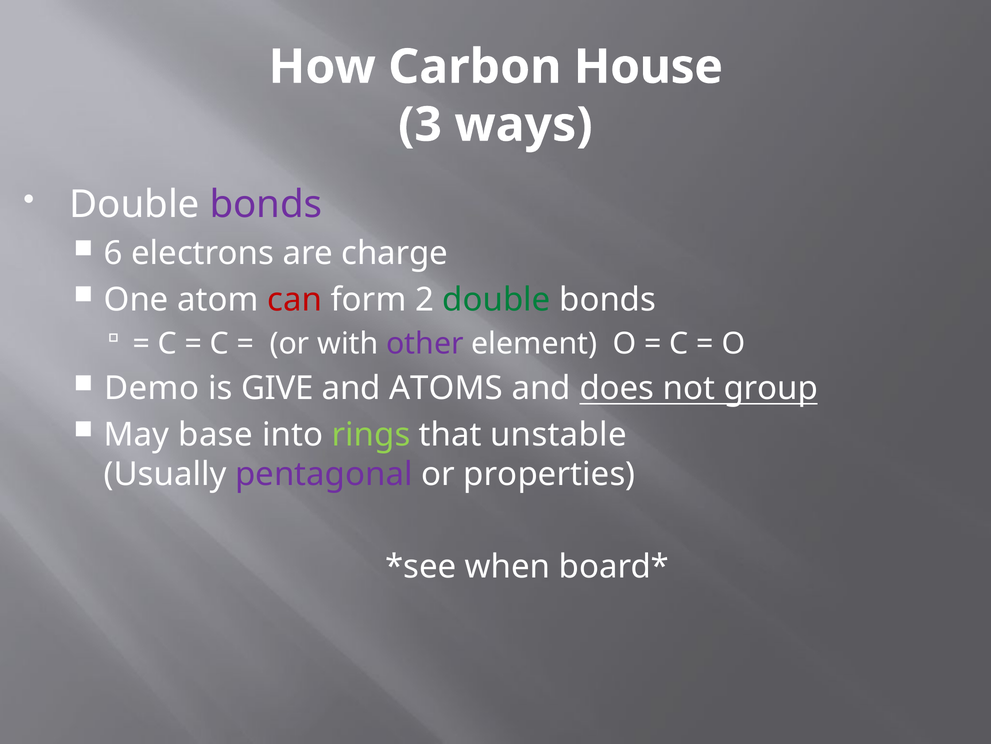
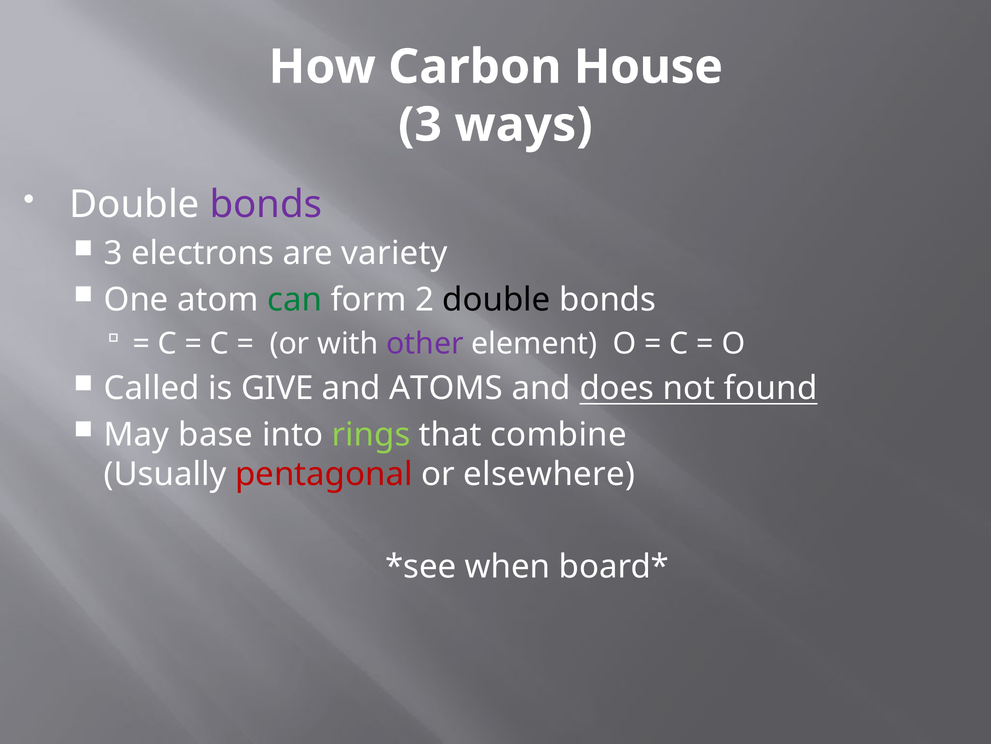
6: 6 -> 3 (113, 253)
charge: charge -> variety (395, 253)
can colour: red -> green (295, 300)
double colour: green -> black (497, 300)
Demo: Demo -> Called (152, 388)
group: group -> found (771, 388)
unstable: unstable -> combine (559, 434)
pentagonal colour: purple -> red (324, 474)
properties: properties -> elsewhere (549, 474)
